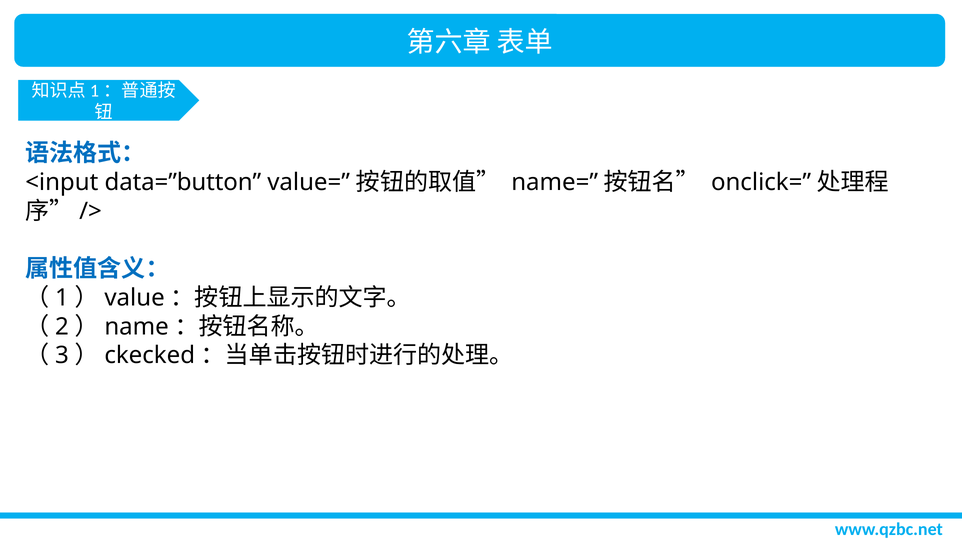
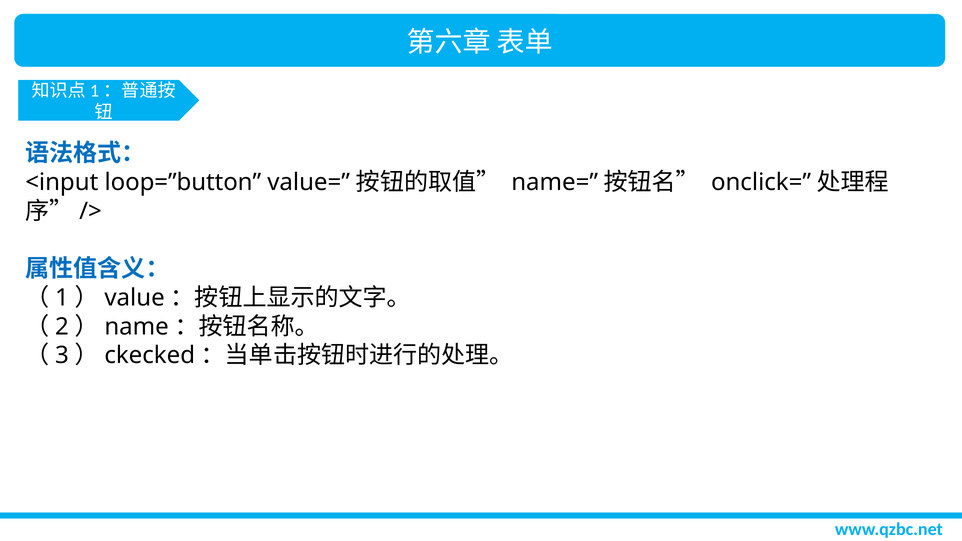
data=”button: data=”button -> loop=”button (183, 182)
